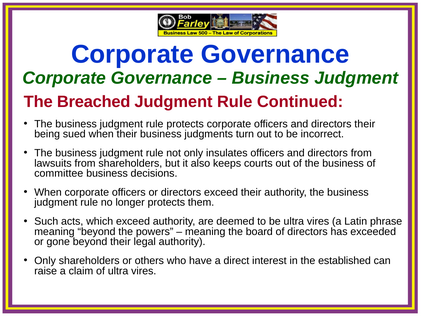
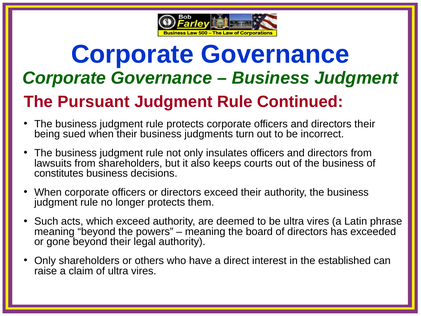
Breached: Breached -> Pursuant (94, 102)
committee: committee -> constitutes (59, 173)
